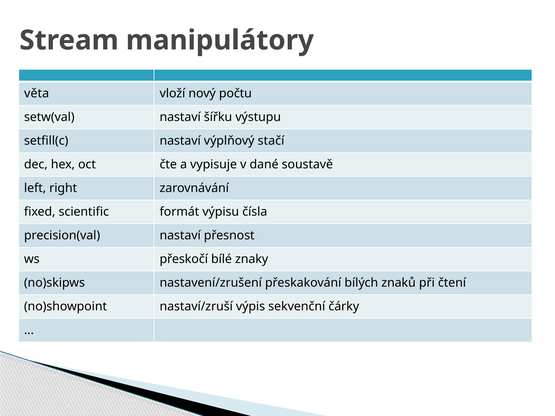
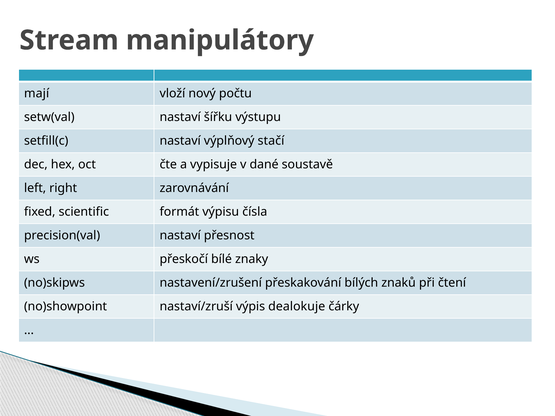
věta: věta -> mají (37, 94)
sekvenční: sekvenční -> dealokuje (297, 307)
